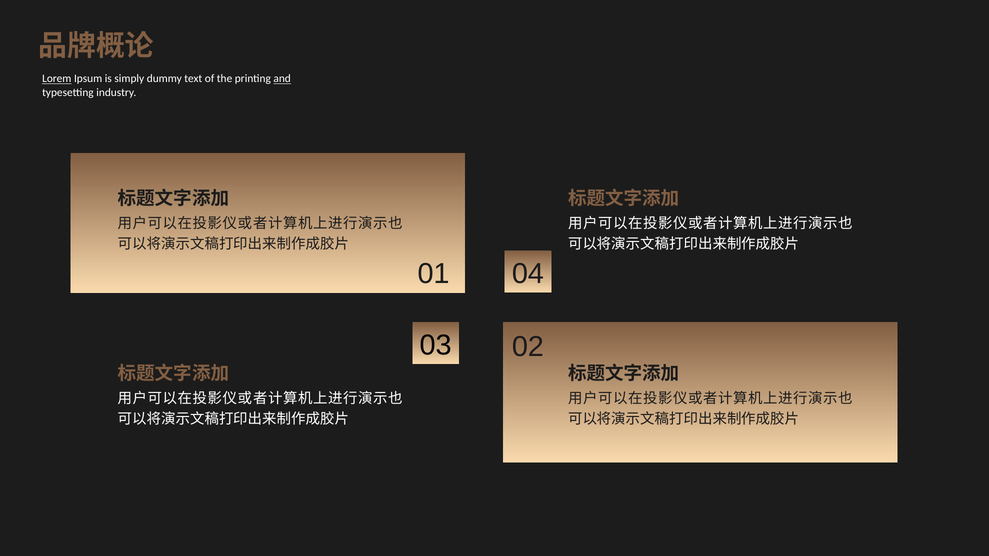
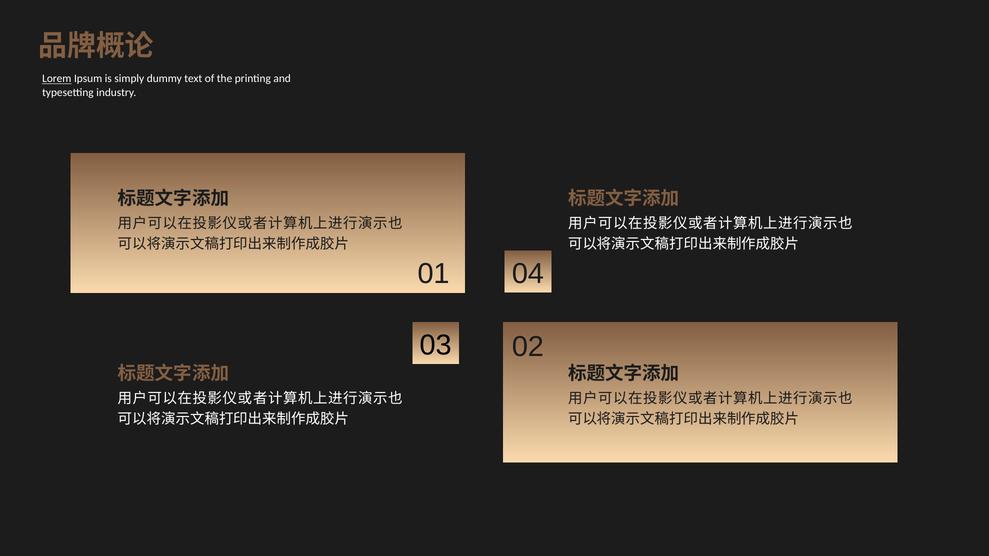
and underline: present -> none (282, 79)
